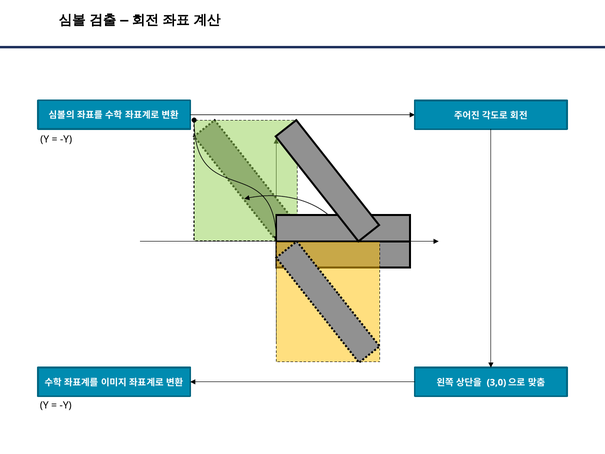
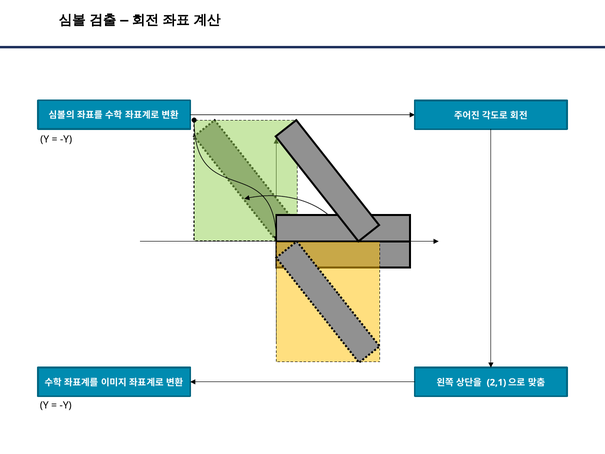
3,0: 3,0 -> 2,1 (496, 382)
